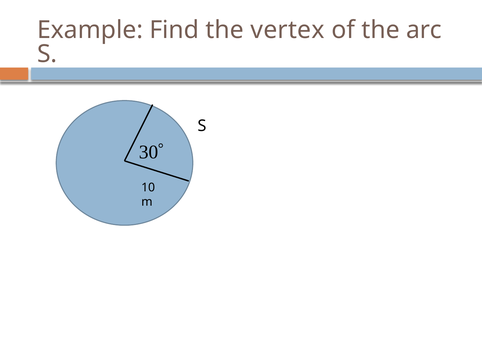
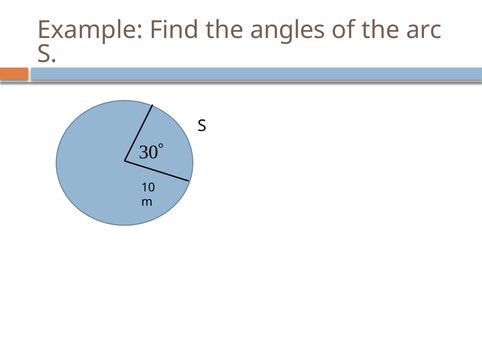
vertex: vertex -> angles (288, 30)
